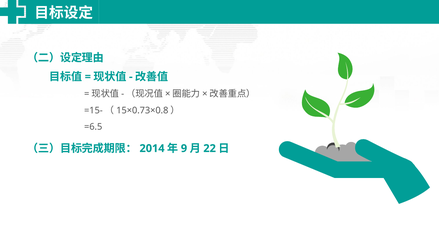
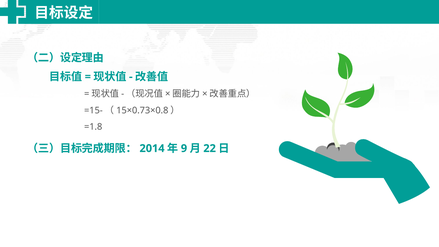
=6.5: =6.5 -> =1.8 (93, 127)
